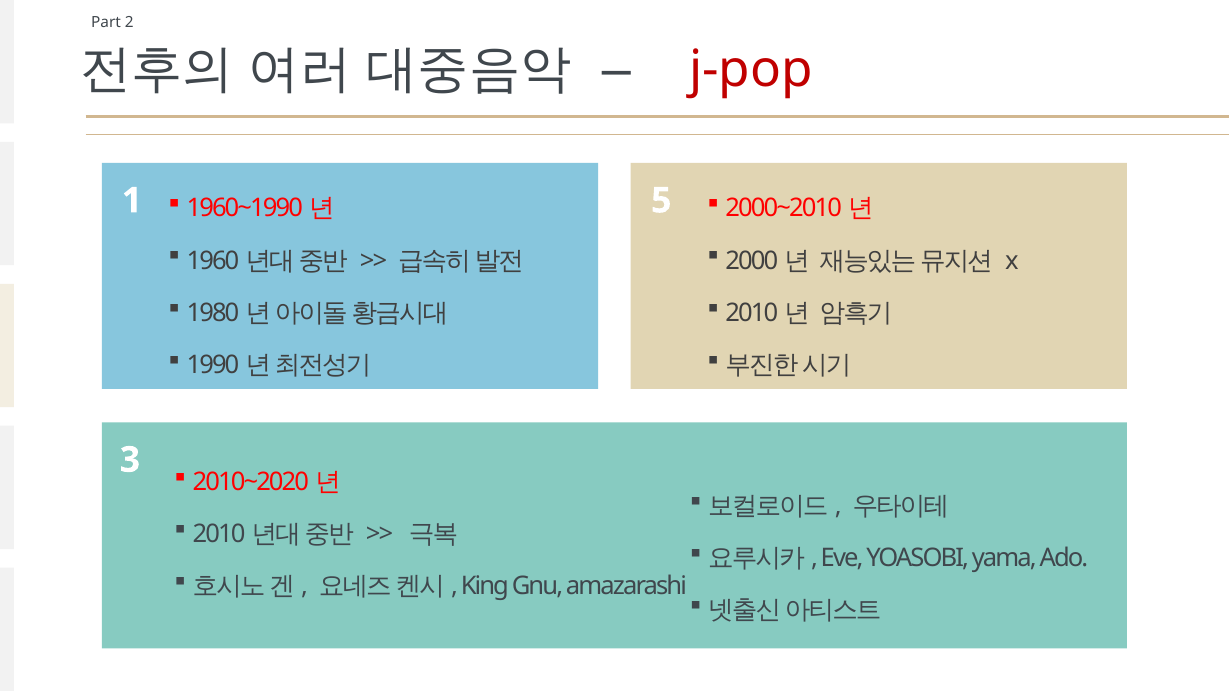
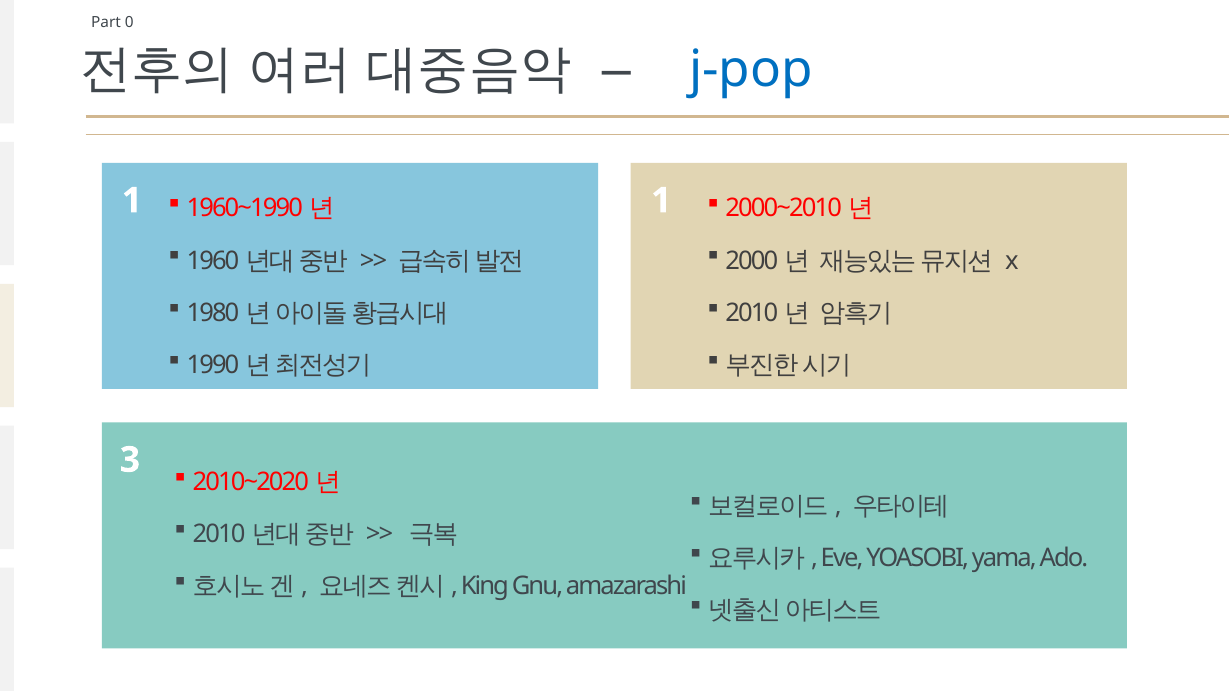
2: 2 -> 0 (129, 23)
j-pop colour: red -> blue (751, 69)
1 5: 5 -> 1 (661, 201)
